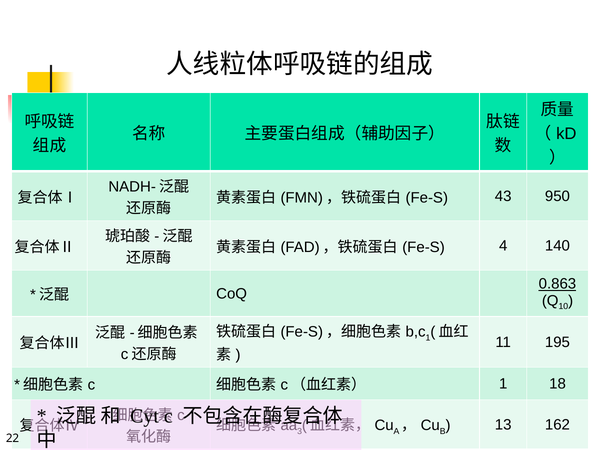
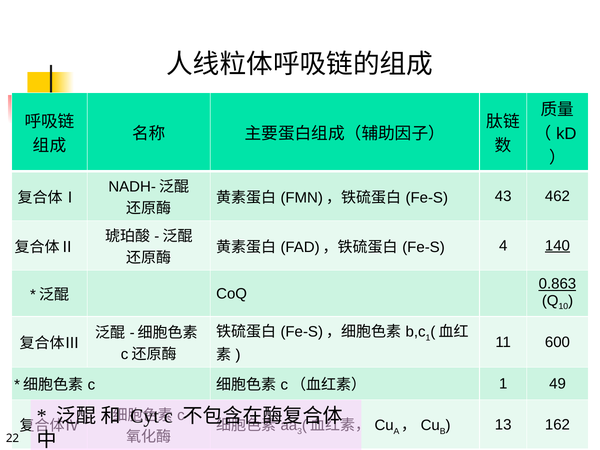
950: 950 -> 462 (557, 196)
140 underline: none -> present (557, 246)
195: 195 -> 600 (557, 342)
18: 18 -> 49 (558, 384)
